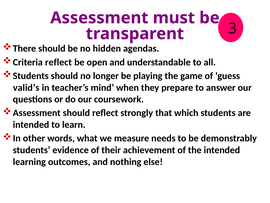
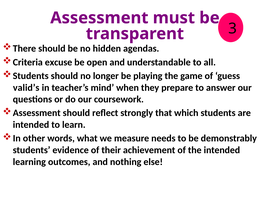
Criteria reflect: reflect -> excuse (59, 62)
